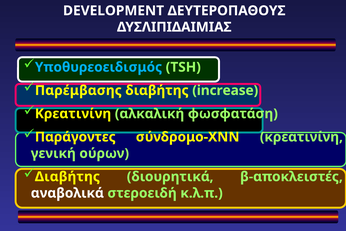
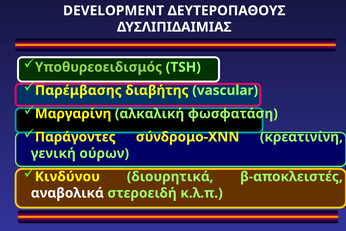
Υποθυρεοειδισμός colour: light blue -> light green (98, 67)
increase: increase -> vascular (225, 90)
Κρεατινίνη: Κρεατινίνη -> Μαργαρίνη (73, 114)
Διαβήτης: Διαβήτης -> Κινδύνου (67, 176)
